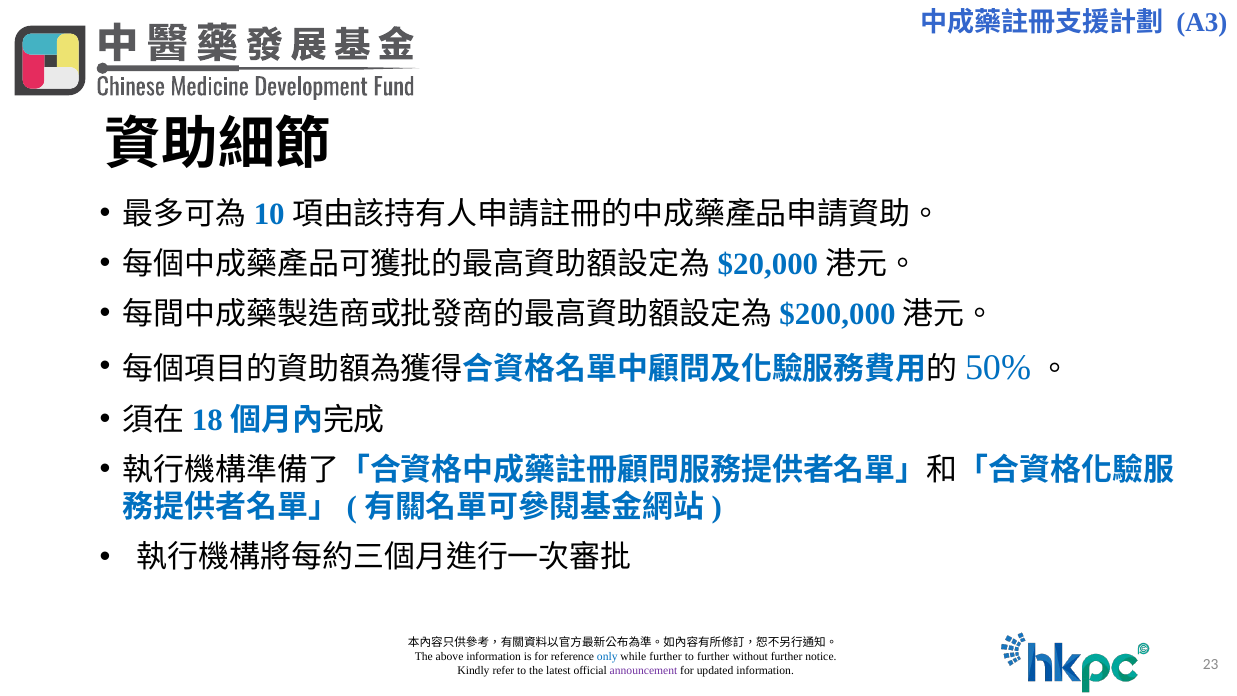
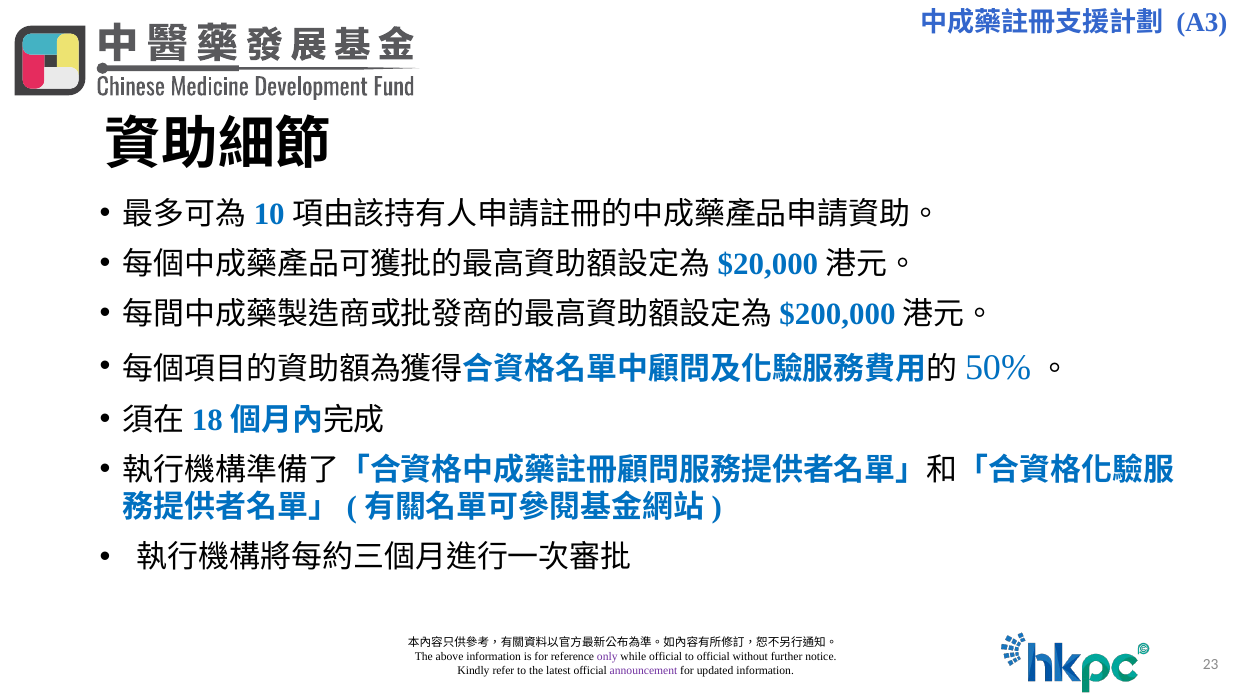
only colour: blue -> purple (607, 656)
while further: further -> official (666, 656)
to further: further -> official (713, 656)
